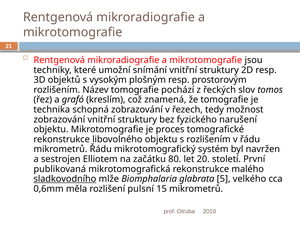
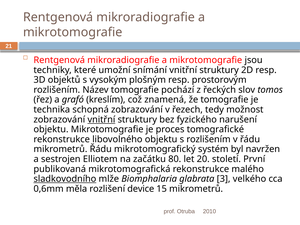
vnitřní underline: none -> present (101, 120)
5: 5 -> 3 (224, 179)
pulsní: pulsní -> device (141, 189)
